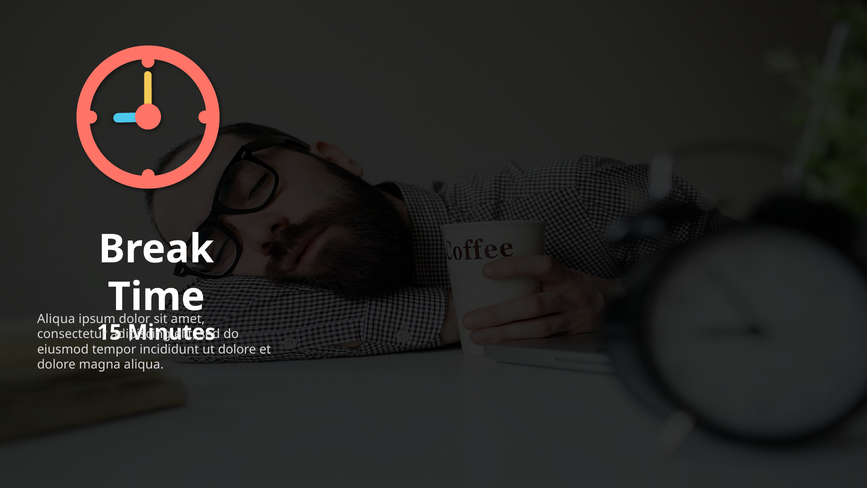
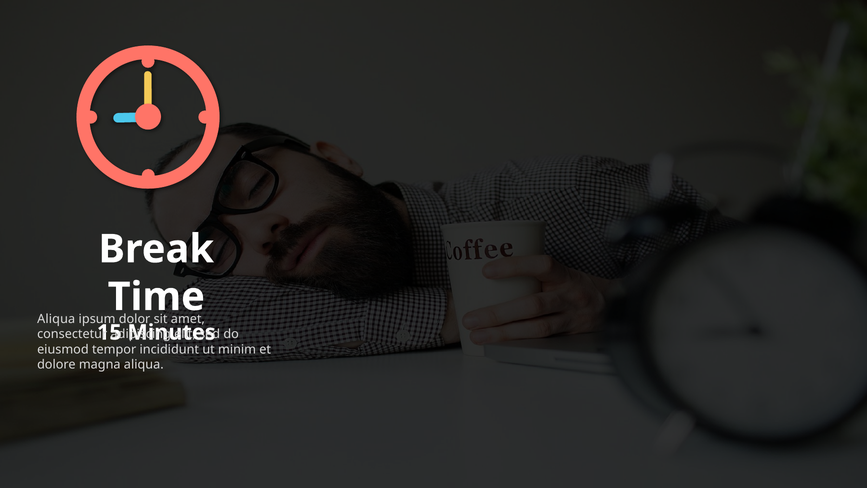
dolore: dolore -> minim (237, 349)
